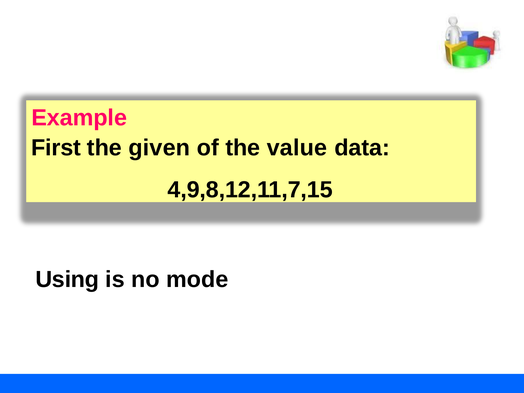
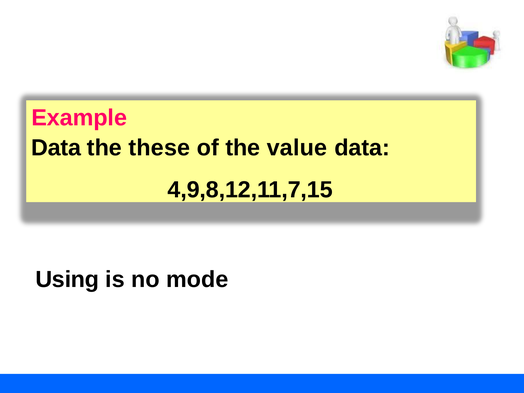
First: First -> Data (56, 148)
given: given -> these (159, 148)
